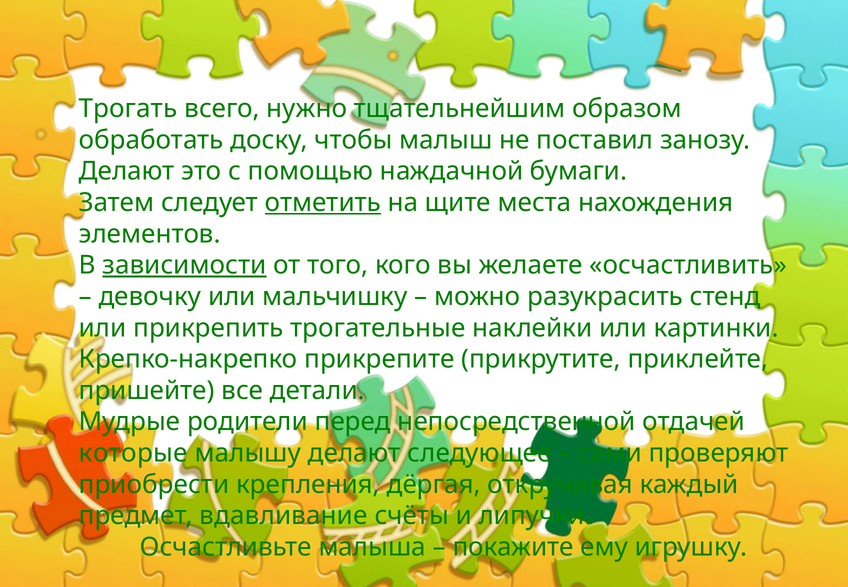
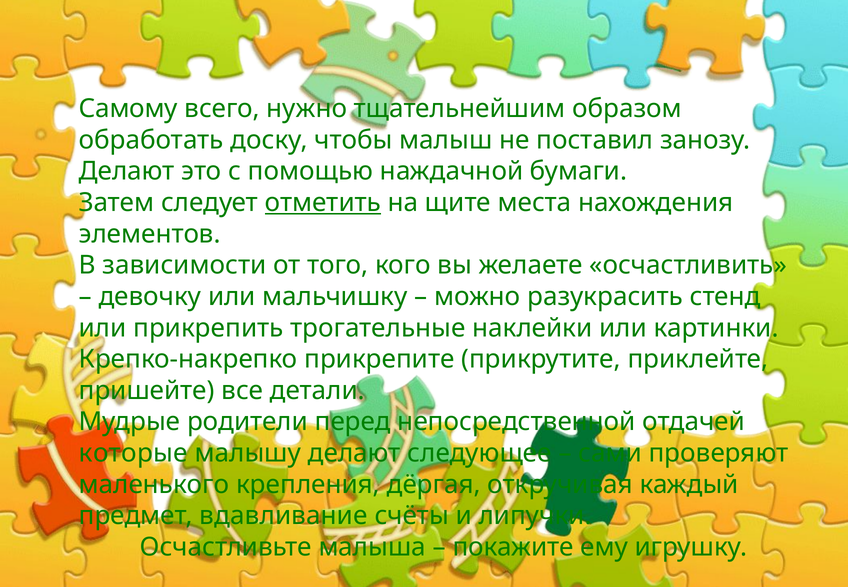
Трогать: Трогать -> Самому (128, 109)
зависимости underline: present -> none (184, 265)
приобрести: приобрести -> маленького (154, 484)
